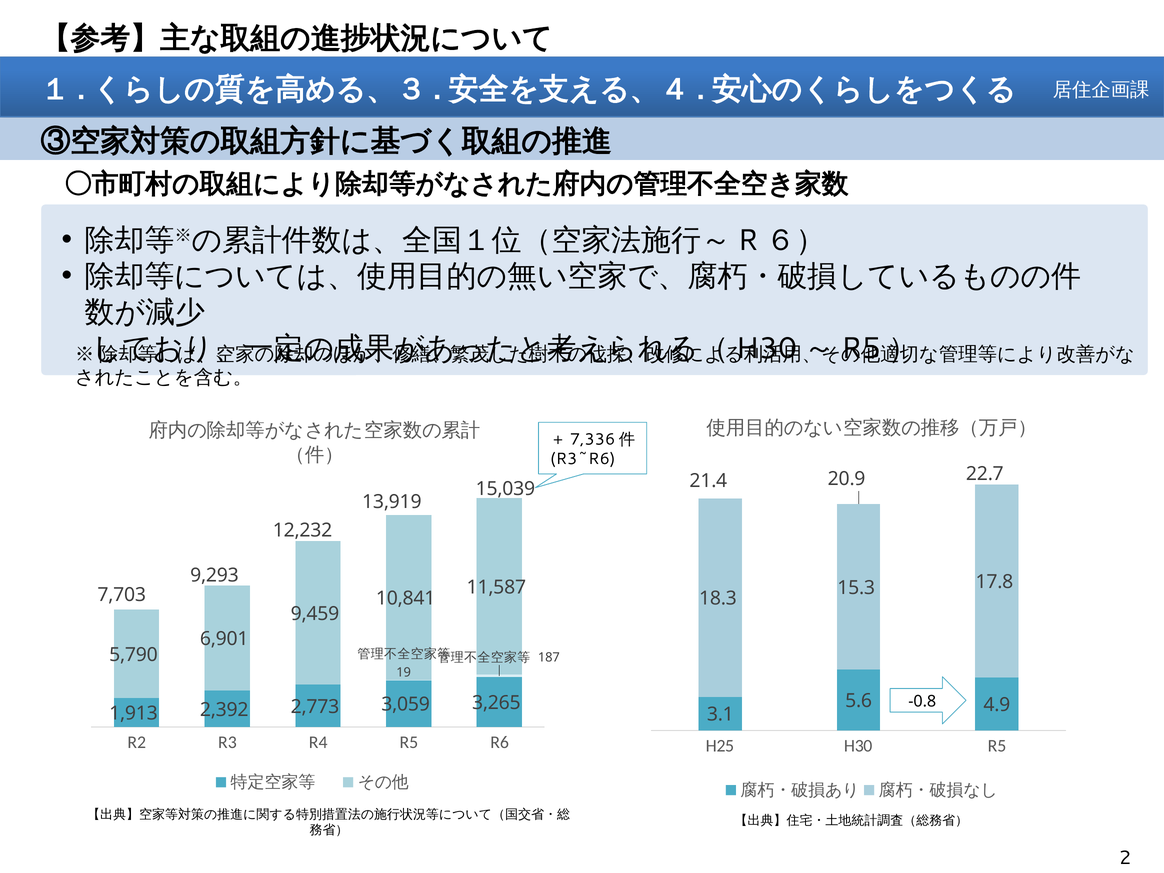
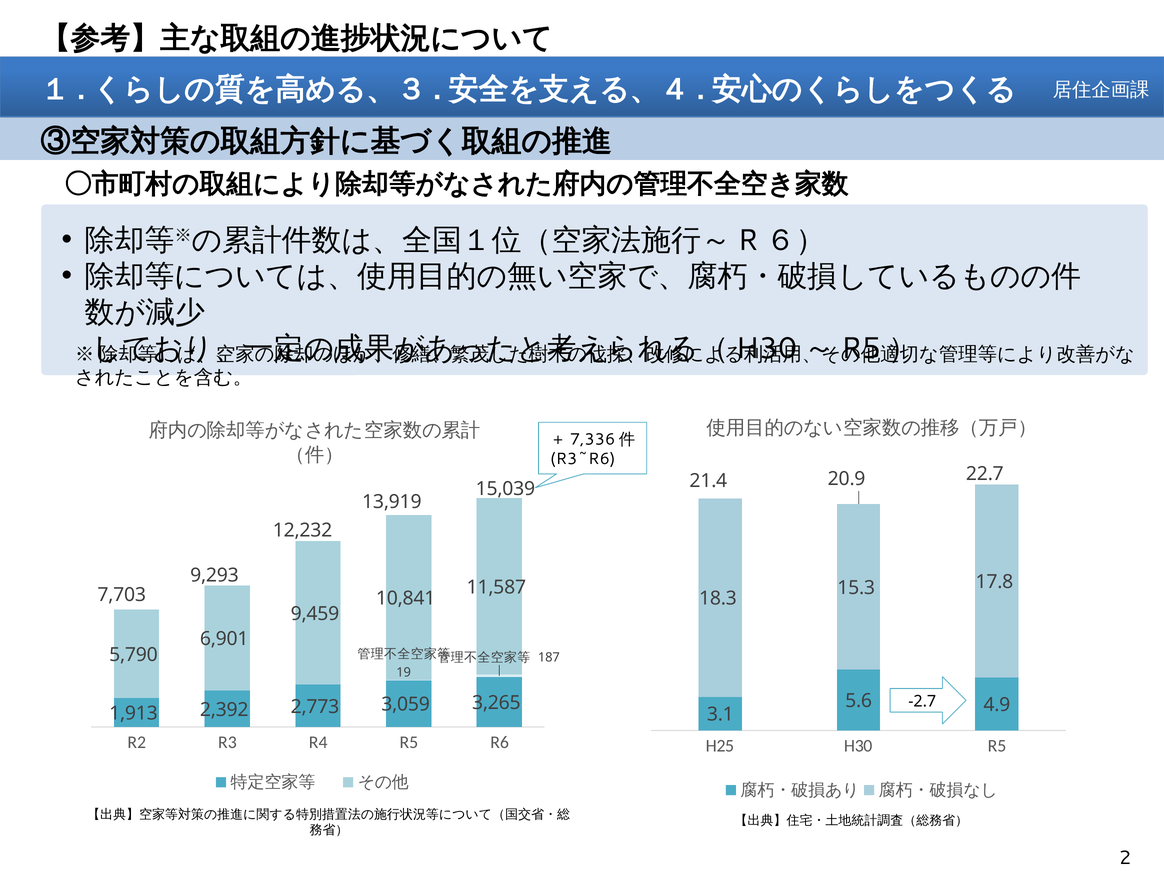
-0.8: -0.8 -> -2.7 (922, 701)
